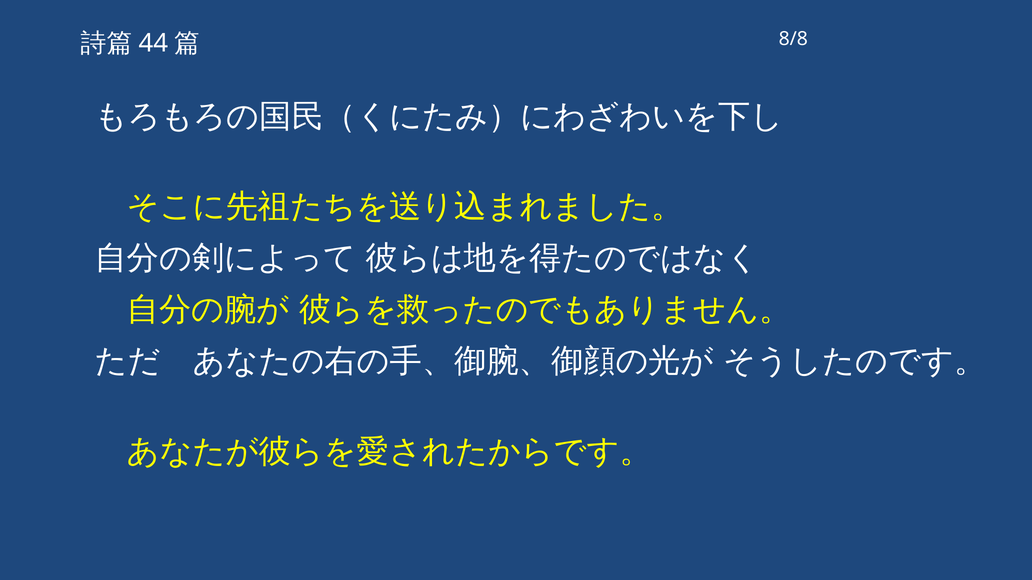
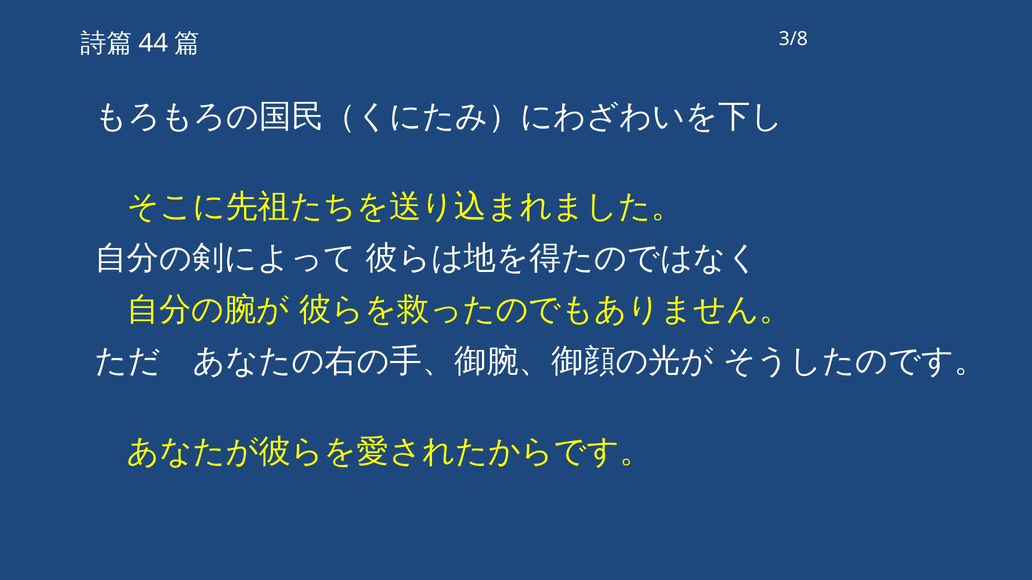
8/8: 8/8 -> 3/8 (793, 39)
